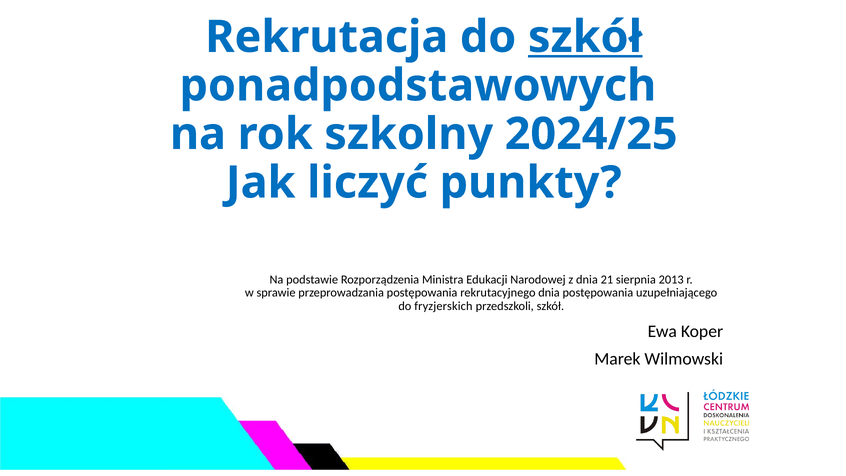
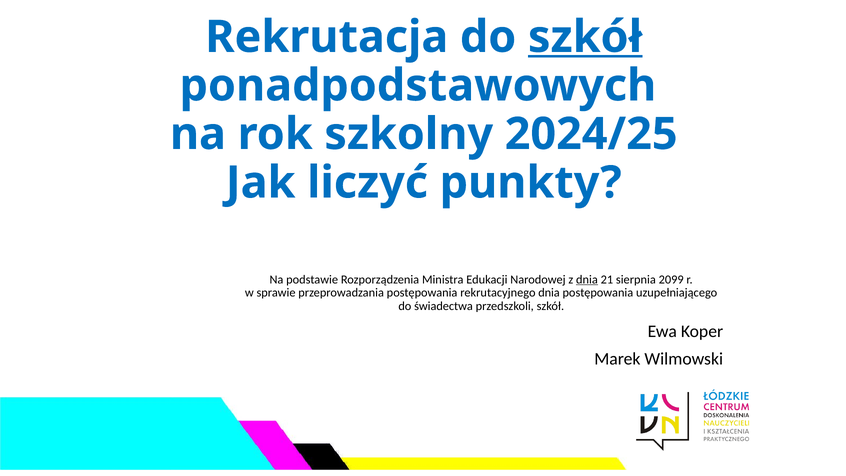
dnia underline: none -> present (587, 279)
2013: 2013 -> 2099 (671, 279)
fryzjerskich: fryzjerskich -> świadectwa (444, 306)
